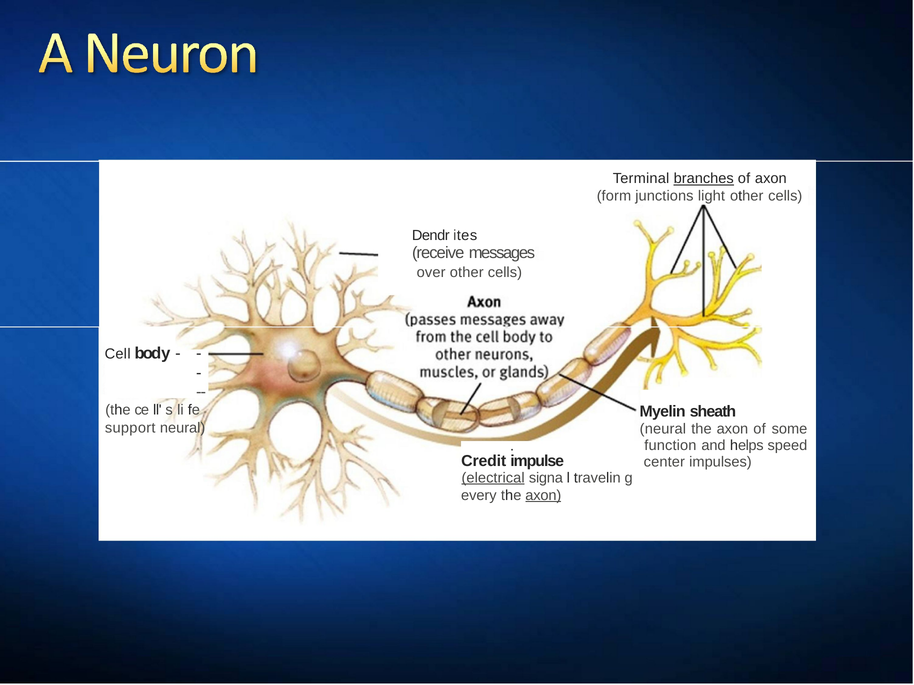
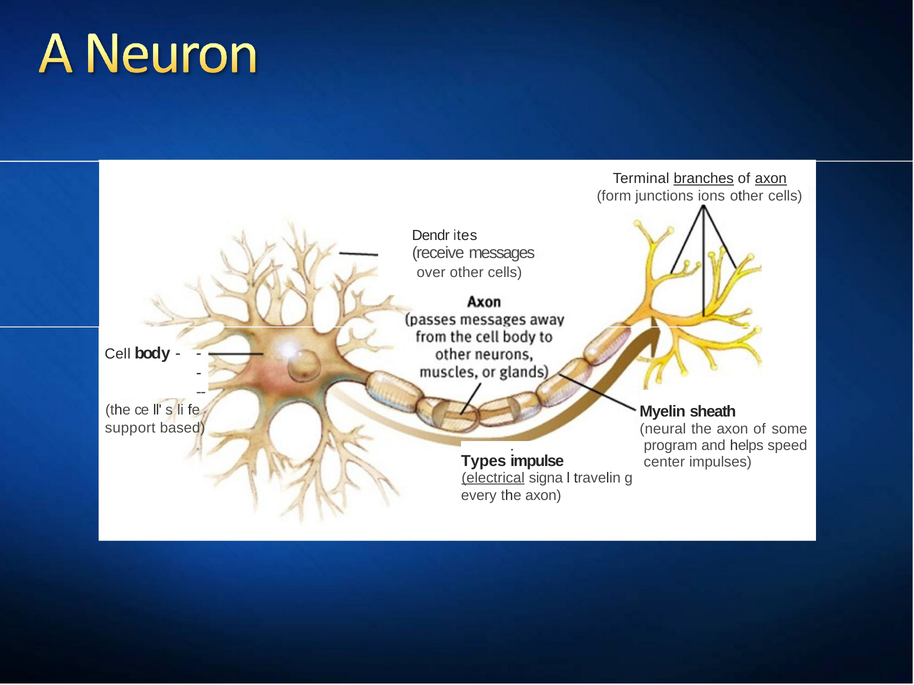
axon underline: none -> present (771, 179)
light: light -> ions (711, 196)
support neural: neural -> based (183, 428)
function: function -> program (671, 446)
Credit: Credit -> Types (484, 461)
axon underline: present -> none (543, 496)
